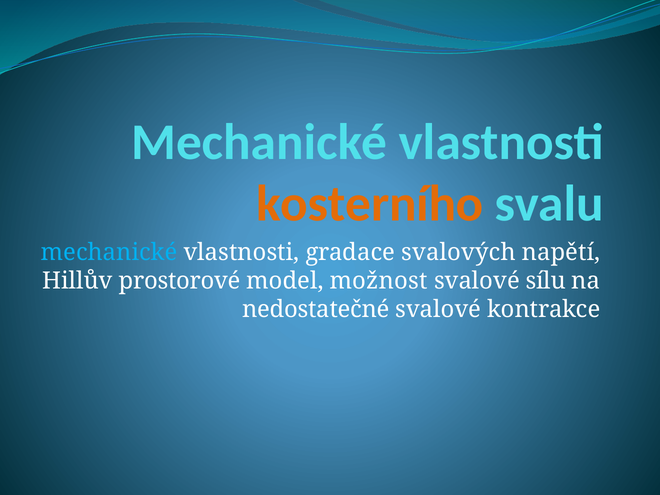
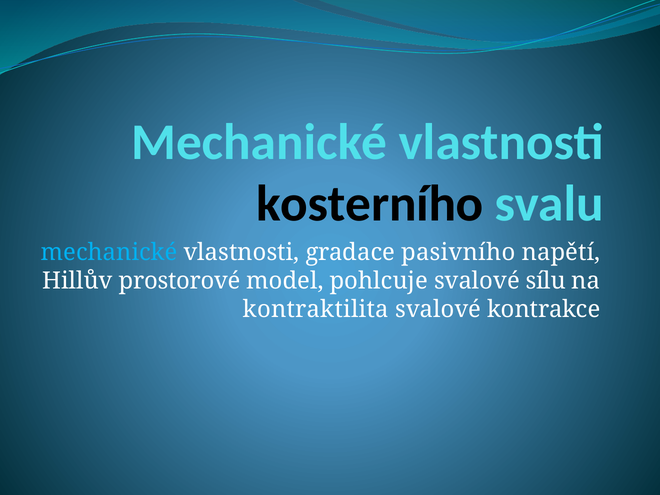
kosterního colour: orange -> black (370, 204)
svalových: svalových -> pasivního (458, 252)
možnost: možnost -> pohlcuje (379, 281)
nedostatečné: nedostatečné -> kontraktilita (316, 310)
